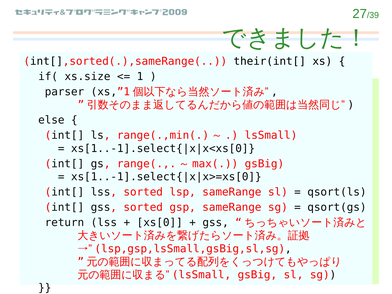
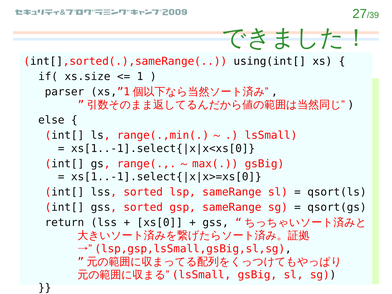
their(int[: their(int[ -> using(int[ (270, 61)
